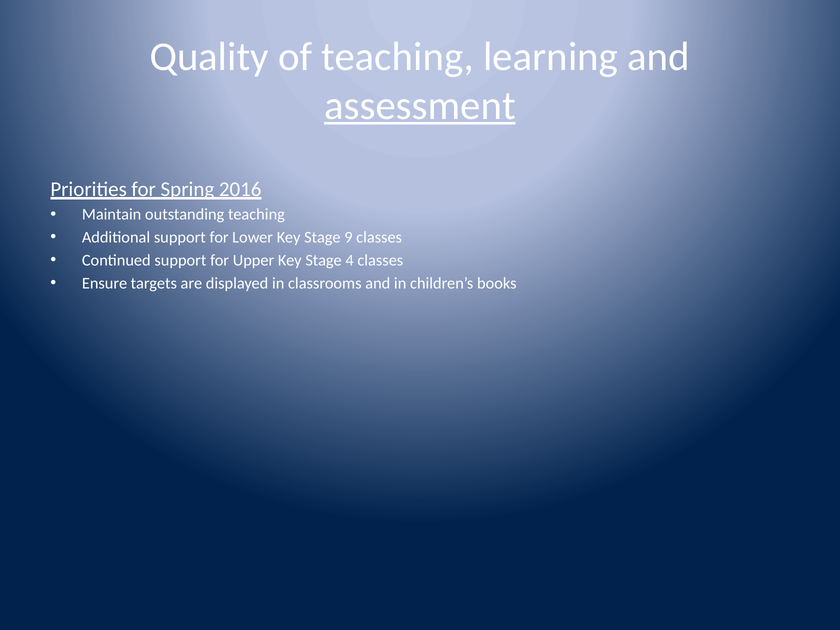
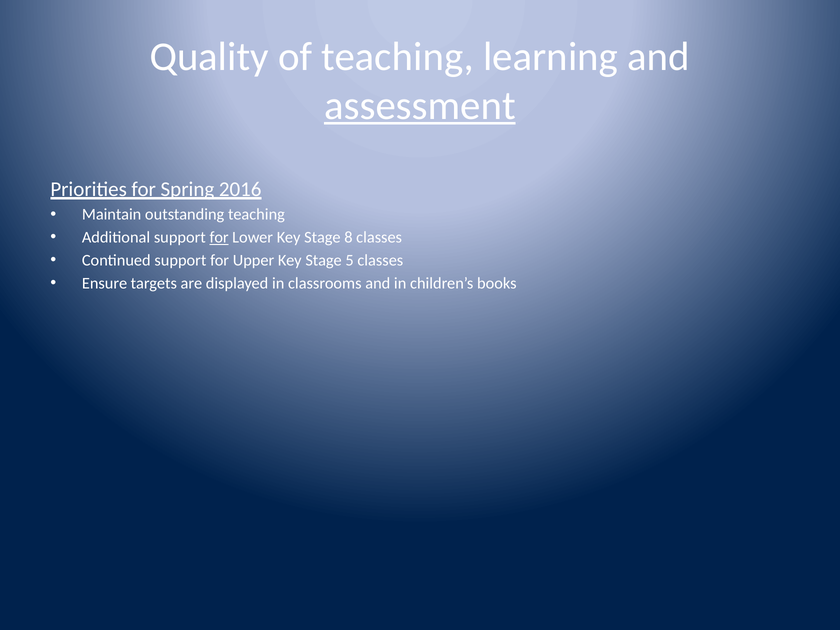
for underline: none -> present (219, 237)
9: 9 -> 8 (348, 237)
4: 4 -> 5 (350, 260)
